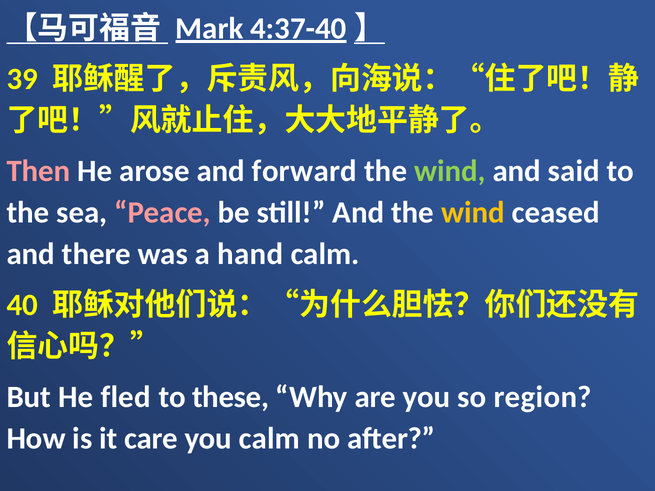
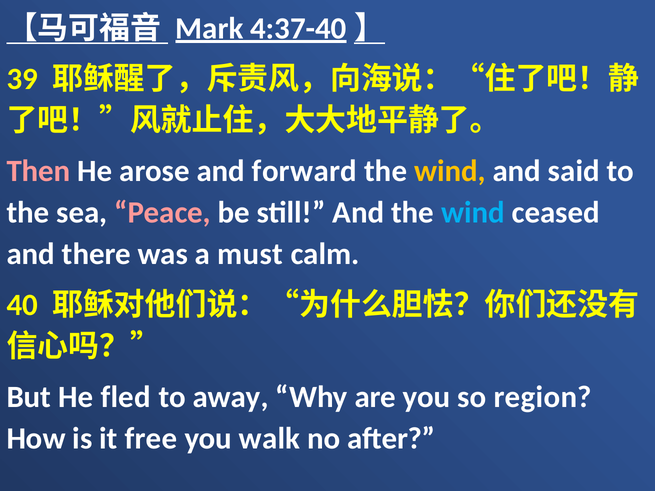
wind colour: light green -> yellow (450, 171)
wind colour: yellow -> light blue (473, 213)
hand: hand -> must (250, 254)
these: these -> away (231, 397)
care: care -> free (151, 439)
you calm: calm -> walk (269, 439)
